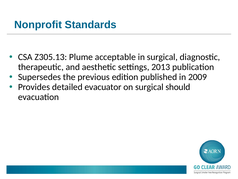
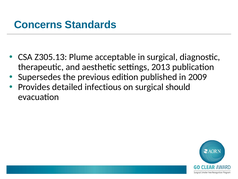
Nonprofit: Nonprofit -> Concerns (38, 25)
evacuator: evacuator -> infectious (103, 87)
